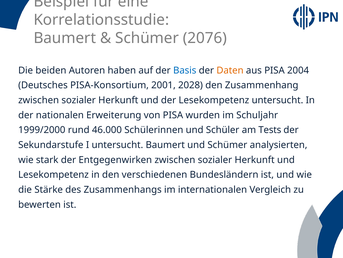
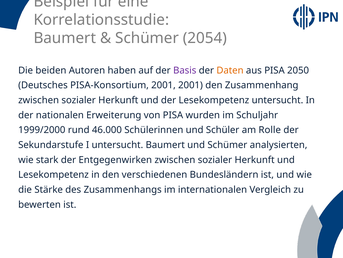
2076: 2076 -> 2054 (205, 38)
Basis colour: blue -> purple (185, 70)
2004: 2004 -> 2050 (298, 70)
2001 2028: 2028 -> 2001 (191, 85)
Tests: Tests -> Rolle (270, 130)
